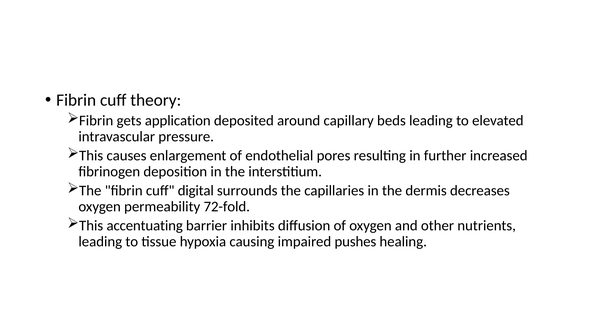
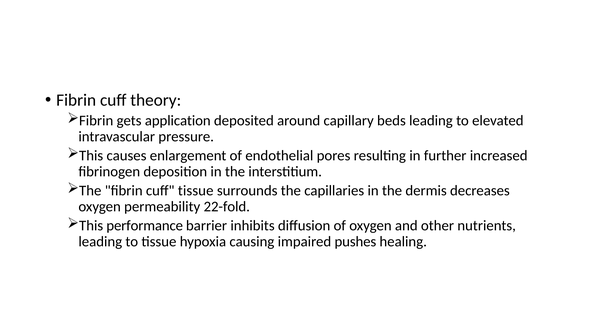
cuff digital: digital -> tissue (196, 191)
72-fold: 72-fold -> 22-fold (227, 207)
accentuating: accentuating -> performance (145, 226)
